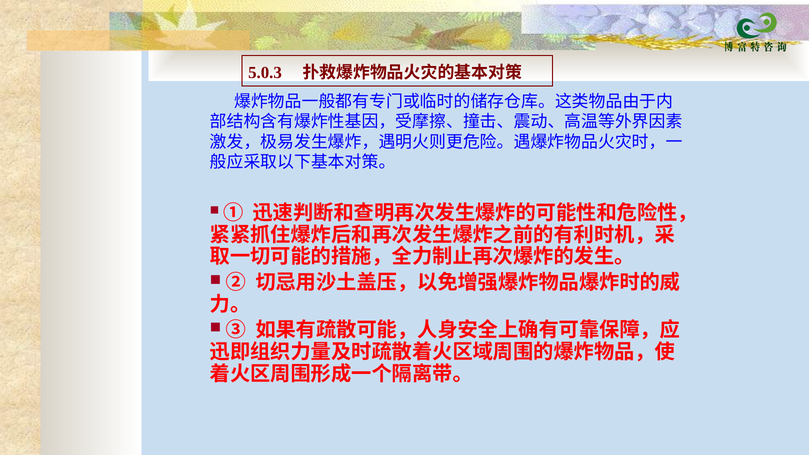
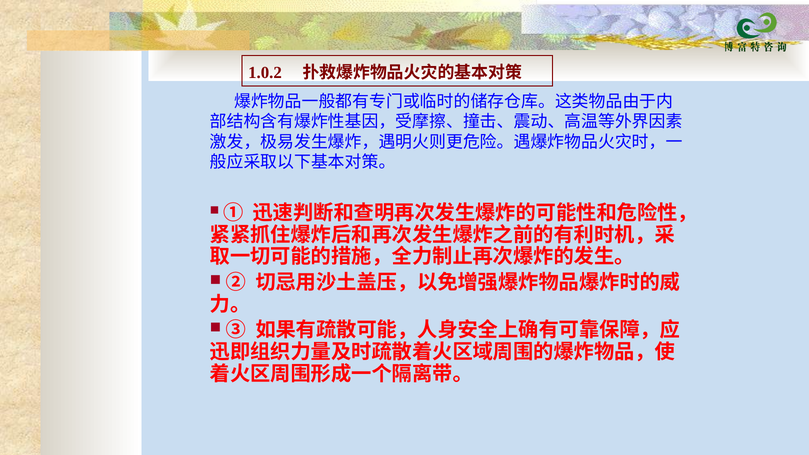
5.0.3: 5.0.3 -> 1.0.2 (265, 73)
